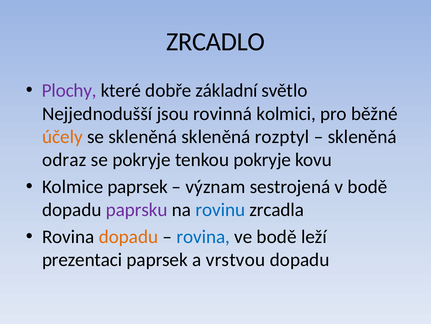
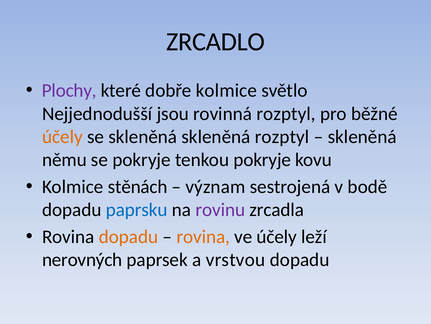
dobře základní: základní -> kolmice (226, 90)
rovinná kolmici: kolmici -> rozptyl (286, 113)
odraz: odraz -> němu (64, 159)
Kolmice paprsek: paprsek -> stěnách (138, 186)
paprsku colour: purple -> blue (137, 209)
rovinu colour: blue -> purple (220, 209)
rovina colour: blue -> orange (203, 236)
ve bodě: bodě -> účely (277, 236)
prezentaci: prezentaci -> nerovných (82, 259)
